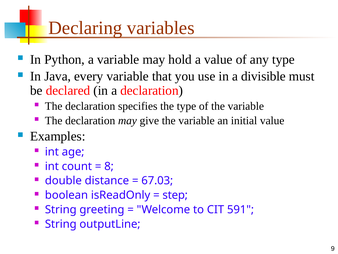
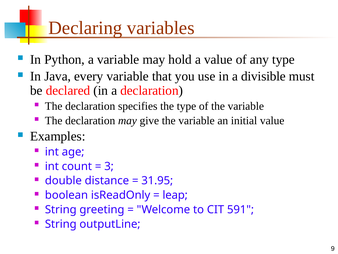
8: 8 -> 3 (109, 166)
67.03: 67.03 -> 31.95 (157, 180)
step: step -> leap (175, 195)
